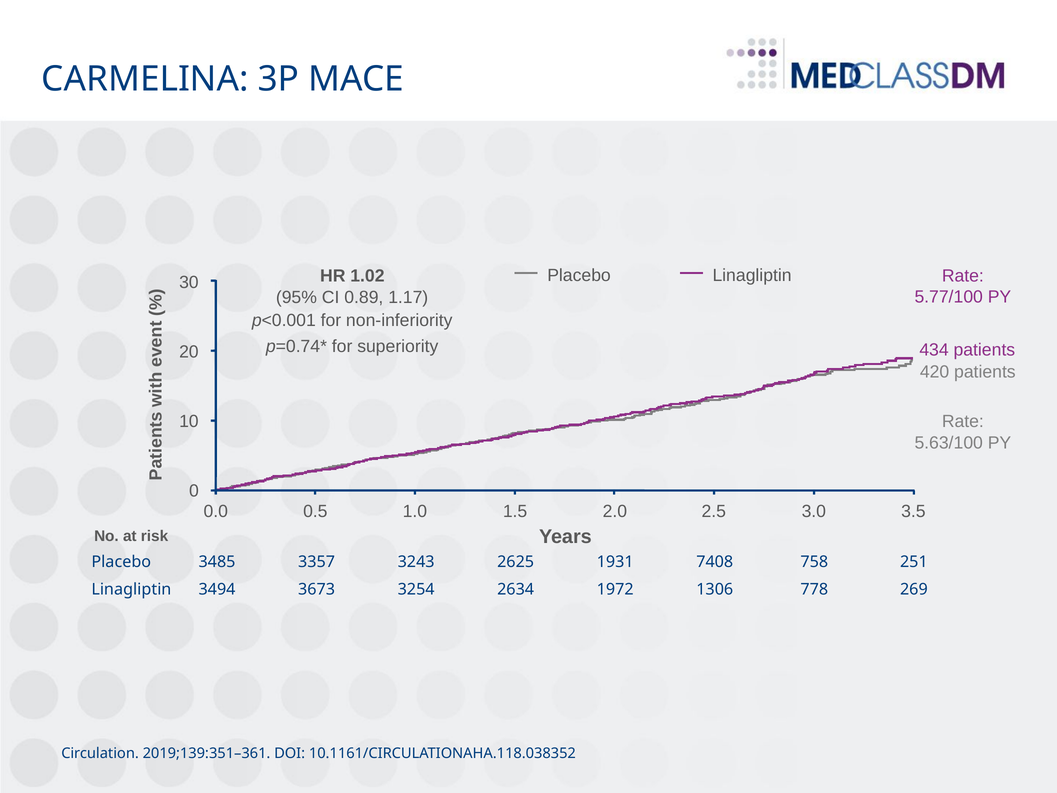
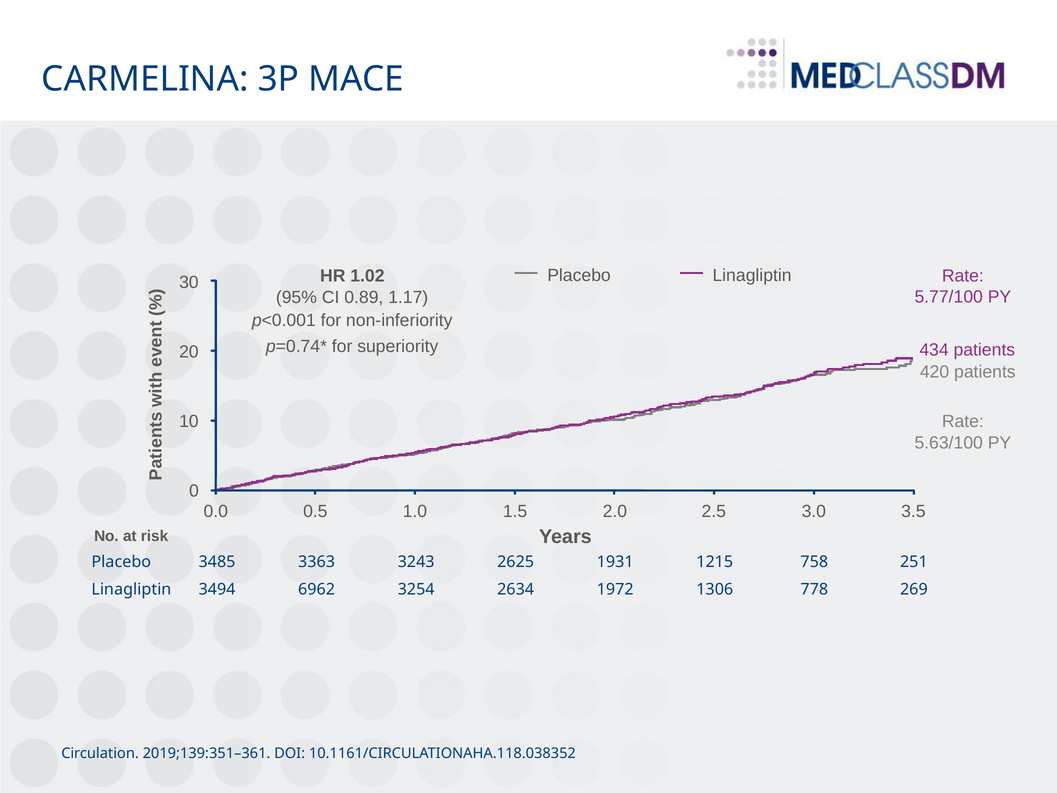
3357: 3357 -> 3363 (317, 562)
7408: 7408 -> 1215 (715, 562)
3673: 3673 -> 6962 (317, 589)
